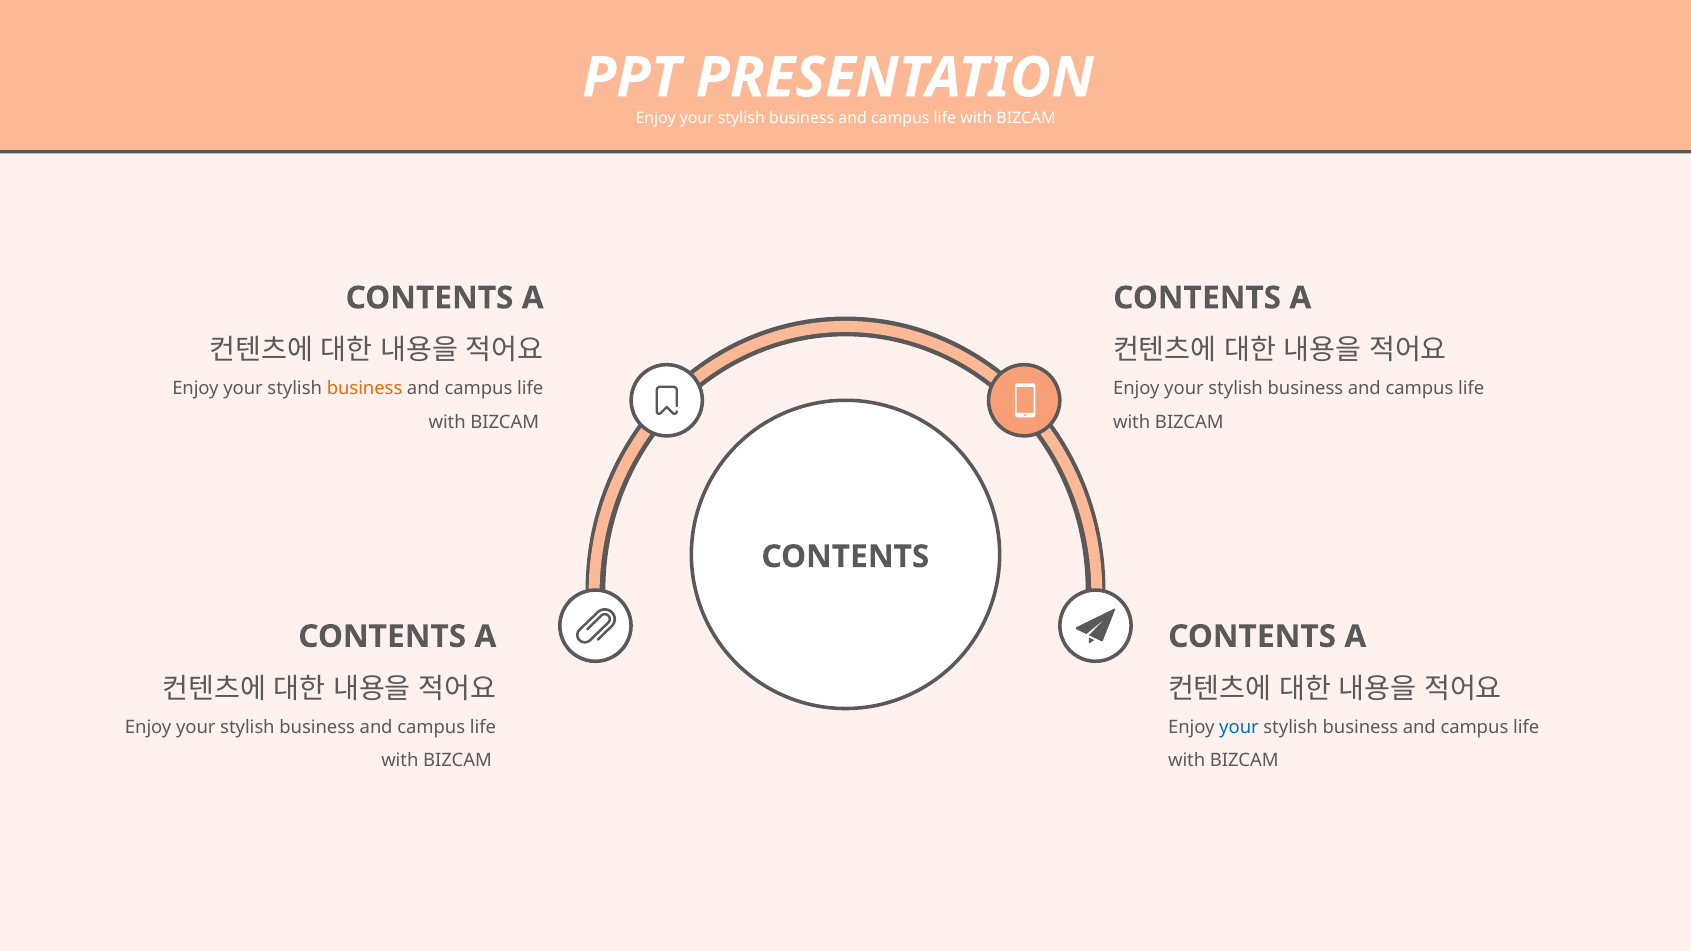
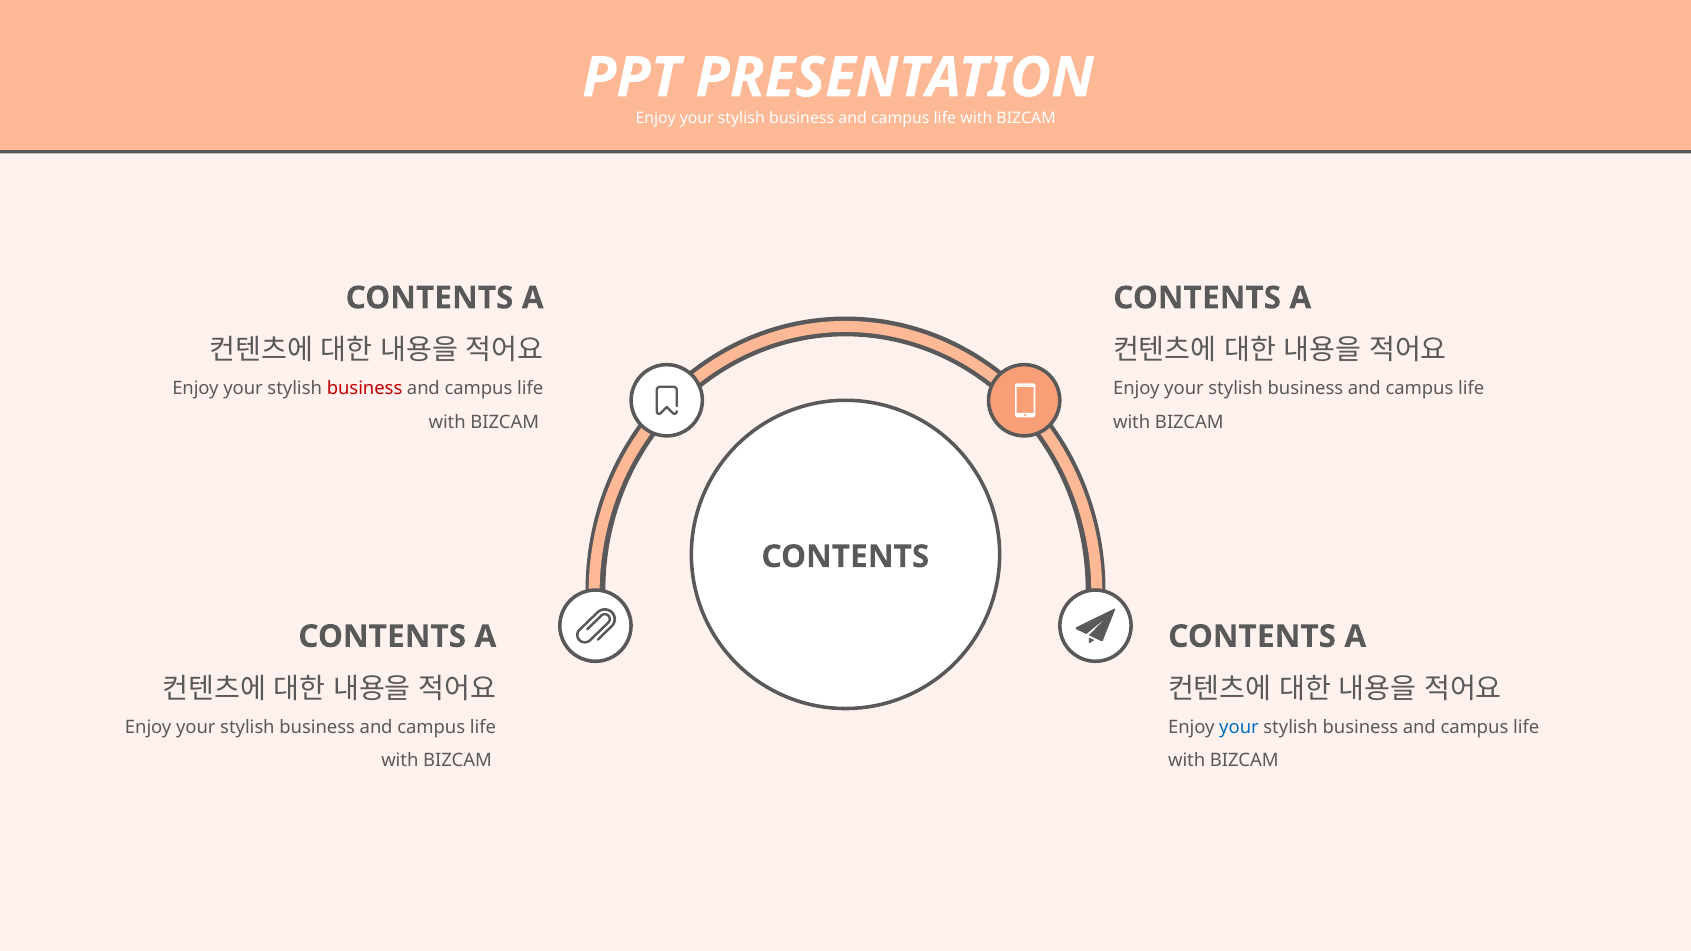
business colour: orange -> red (365, 389)
